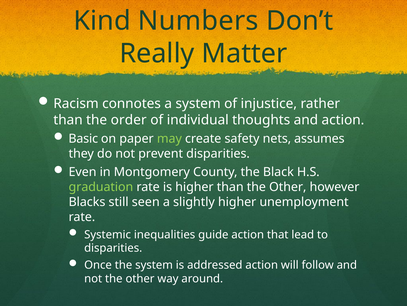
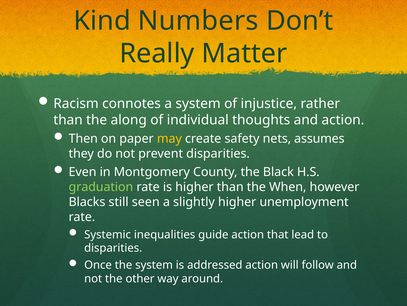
order: order -> along (129, 120)
Basic: Basic -> Then (83, 138)
may colour: light green -> yellow (169, 138)
than the Other: Other -> When (288, 187)
